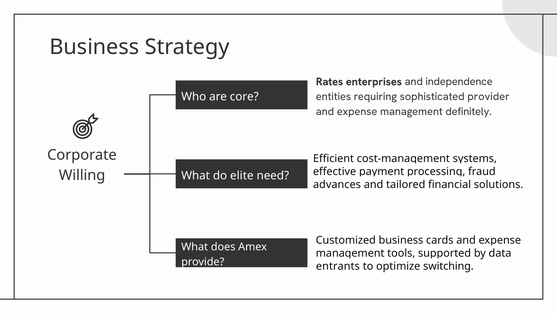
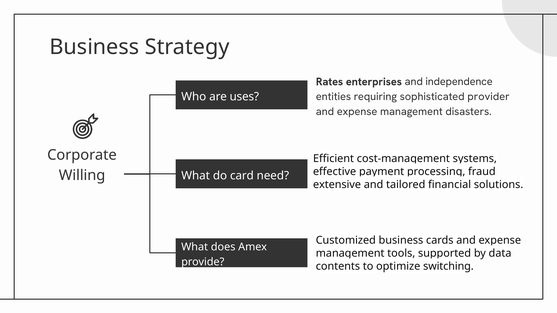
core: core -> uses (244, 97)
definitely: definitely -> disasters (469, 112)
elite: elite -> card (242, 176)
advances: advances -> extensive (337, 185)
entrants: entrants -> contents (338, 267)
